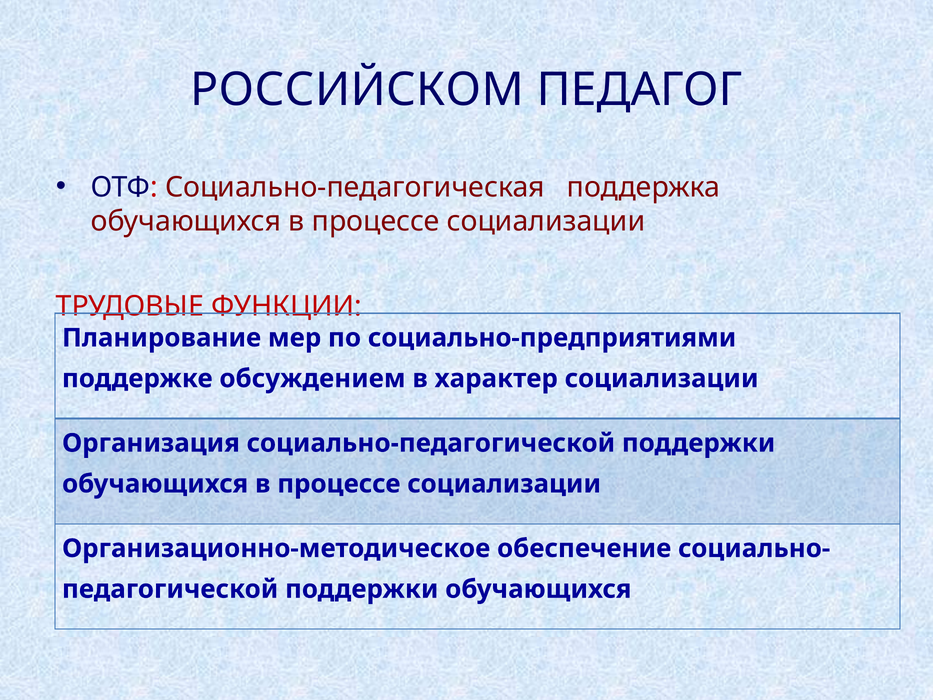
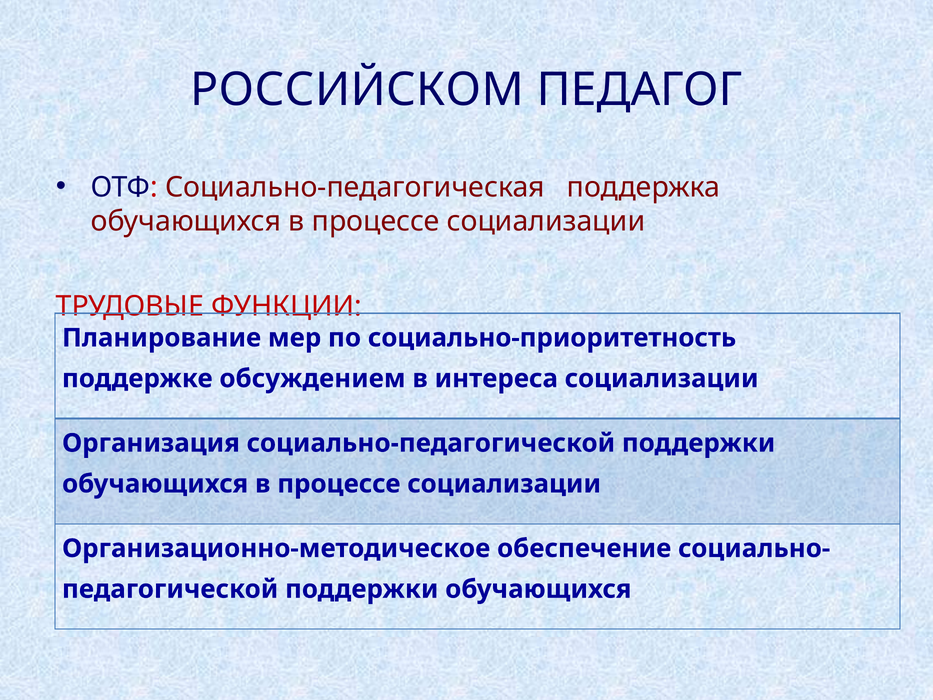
социально-предприятиями: социально-предприятиями -> социально-приоритетность (552, 338)
характер: характер -> интереса (496, 378)
